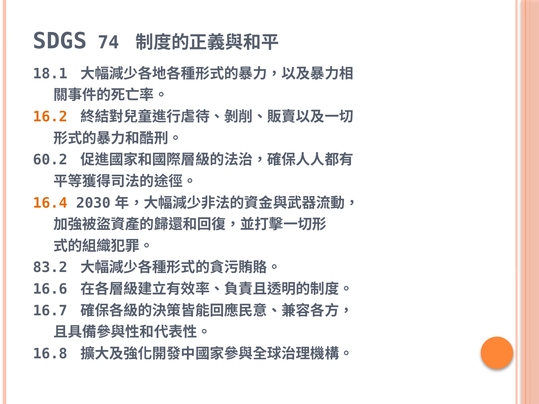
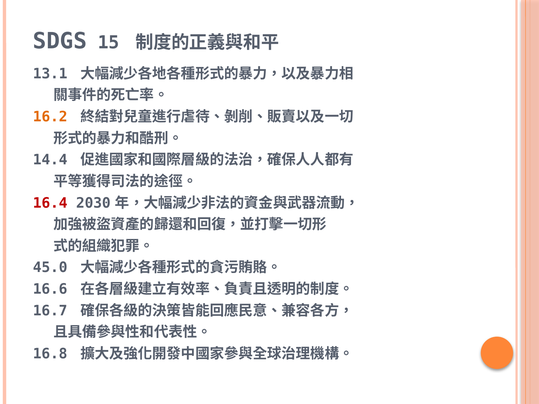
74: 74 -> 15 (109, 43)
18.1: 18.1 -> 13.1 (50, 74)
60.2: 60.2 -> 14.4 (50, 160)
16.4 colour: orange -> red (50, 203)
83.2: 83.2 -> 45.0 (50, 268)
